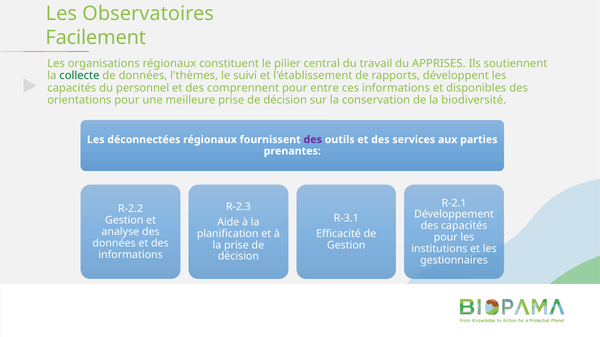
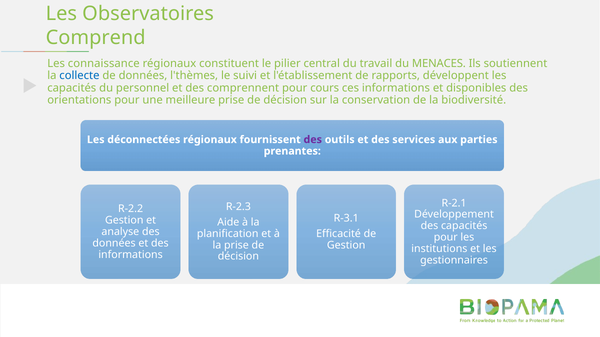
Facilement: Facilement -> Comprend (96, 38)
organisations: organisations -> connaissance (104, 64)
APPRISES: APPRISES -> MENACES (439, 64)
collecte colour: green -> blue (79, 76)
entre: entre -> cours (325, 88)
